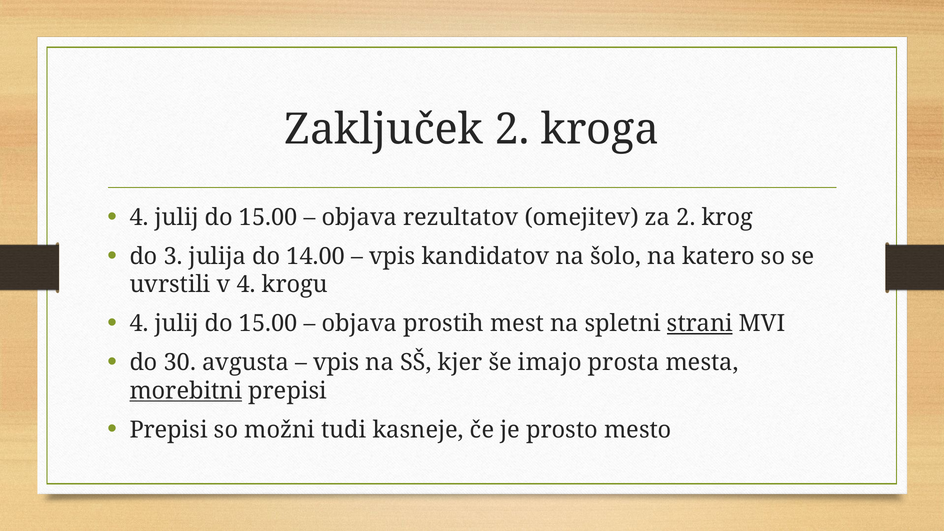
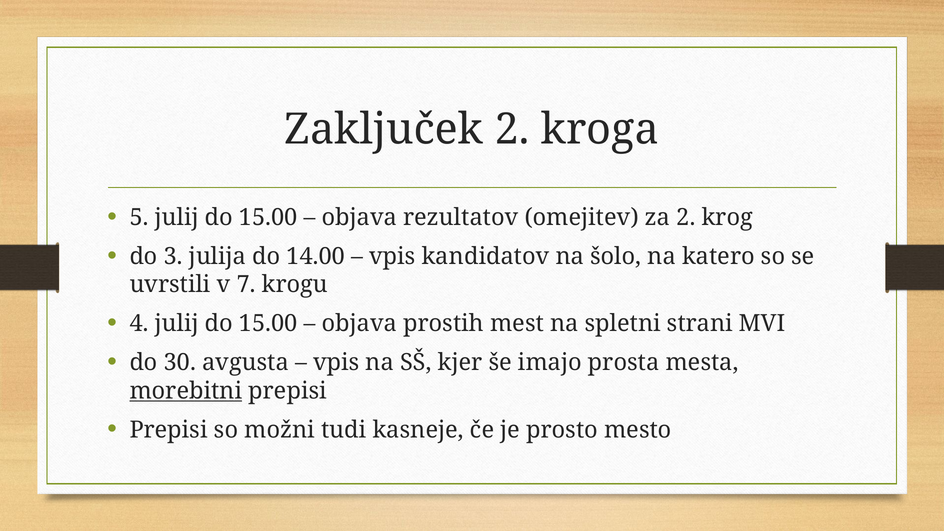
4: 4 -> 5 (139, 217)
v 4: 4 -> 7 (246, 285)
strani underline: present -> none (700, 324)
